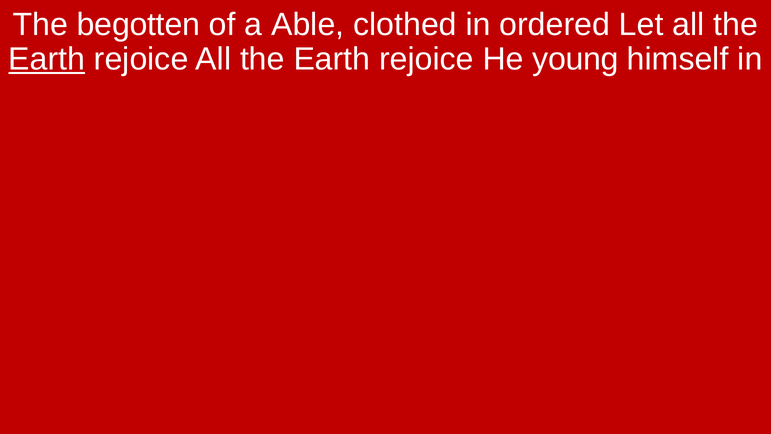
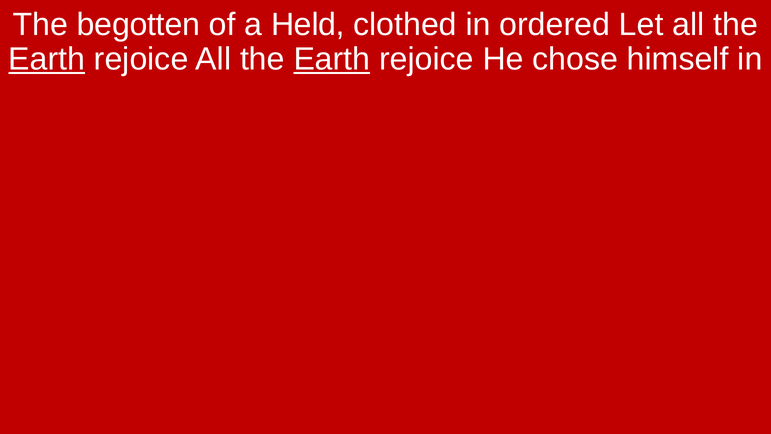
Able: Able -> Held (308, 24)
Earth underline: none -> present (332, 59)
young: young -> chose (575, 59)
